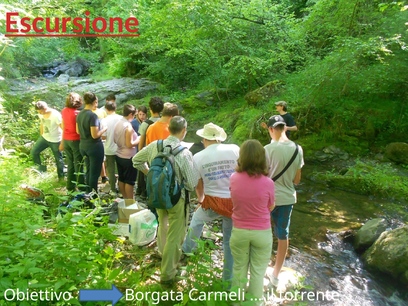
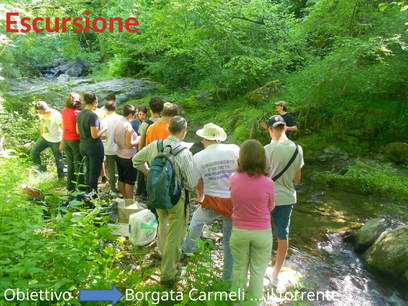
Escursione underline: present -> none (72, 23)
